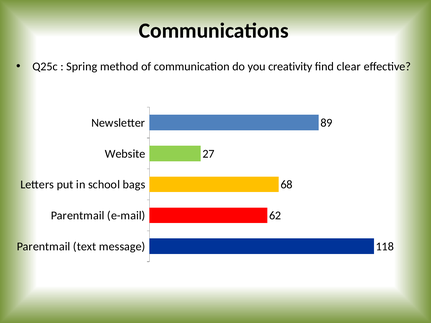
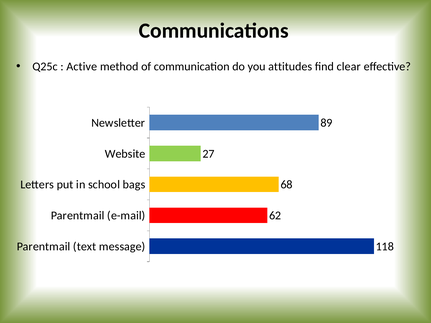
Spring: Spring -> Active (82, 67)
creativity: creativity -> attitudes (290, 67)
